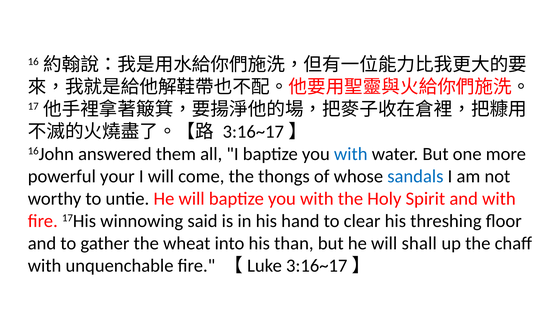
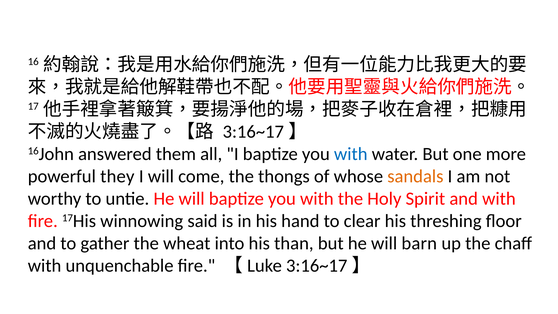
your: your -> they (117, 176)
sandals colour: blue -> orange (415, 176)
shall: shall -> barn (419, 243)
